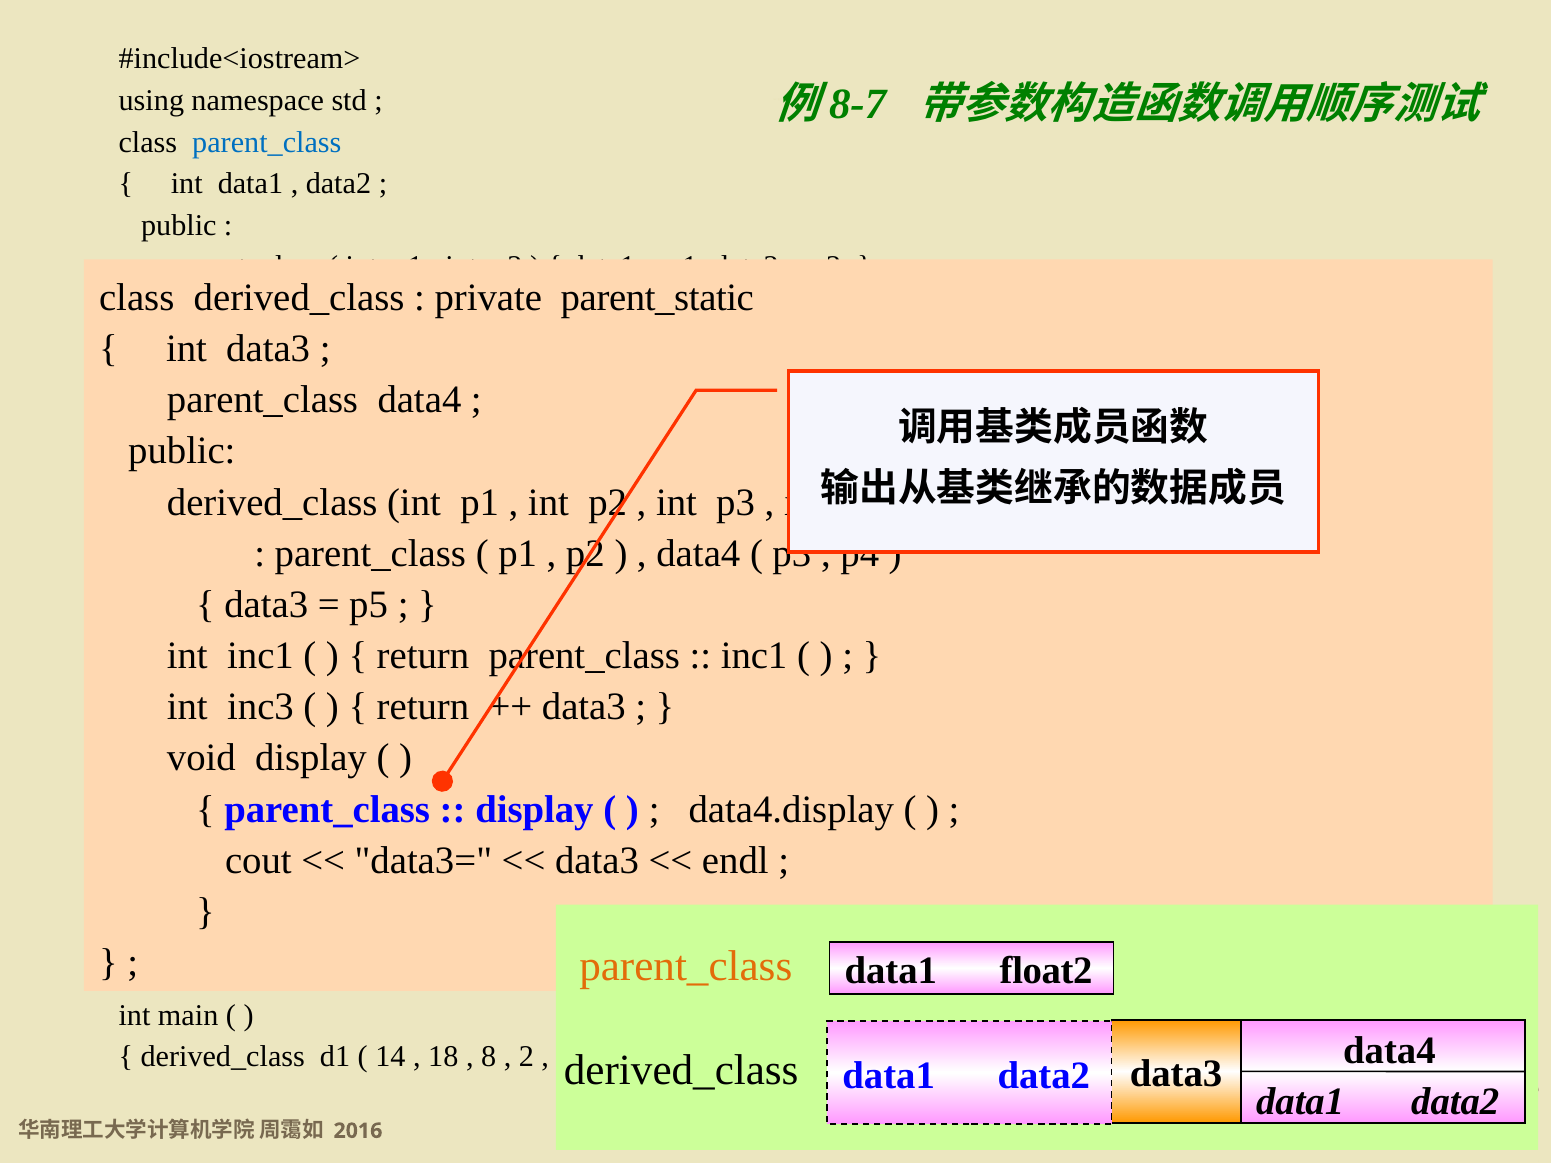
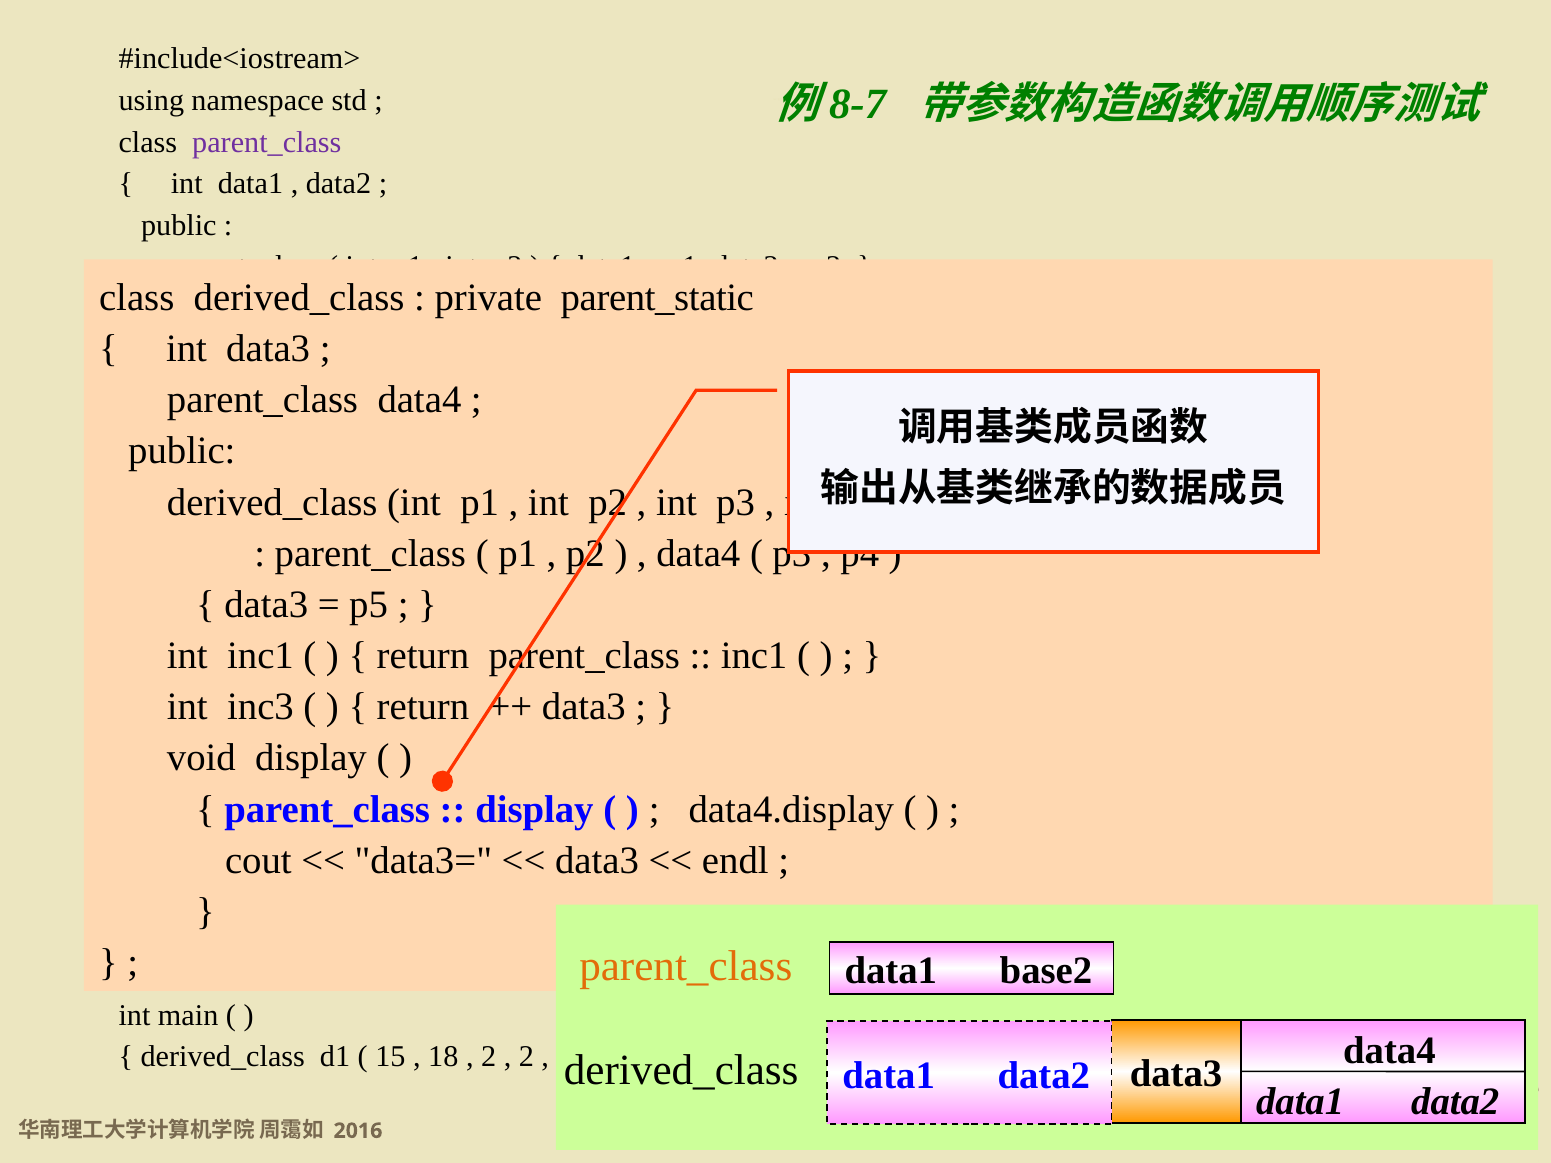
parent_class colour: blue -> purple (267, 142)
float2: float2 -> base2 (1046, 971)
14: 14 -> 15 (390, 1057)
8: 8 -> 2 (489, 1057)
